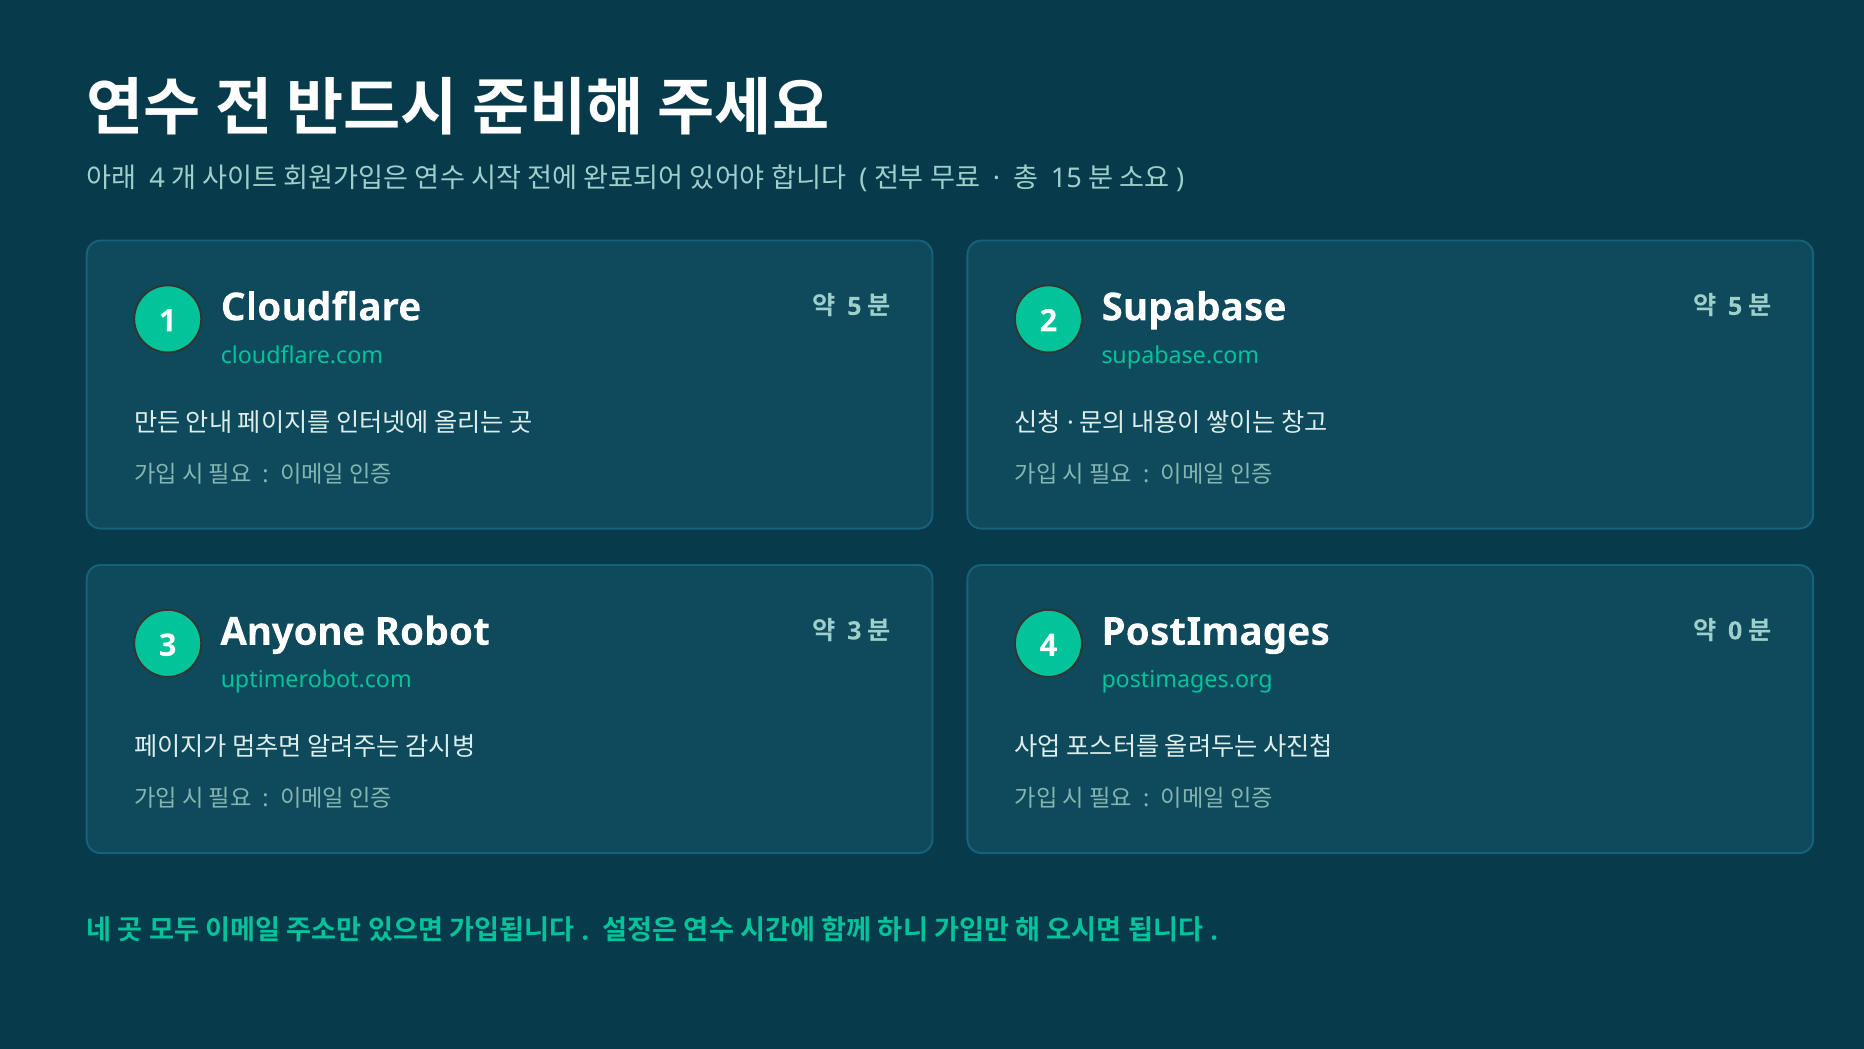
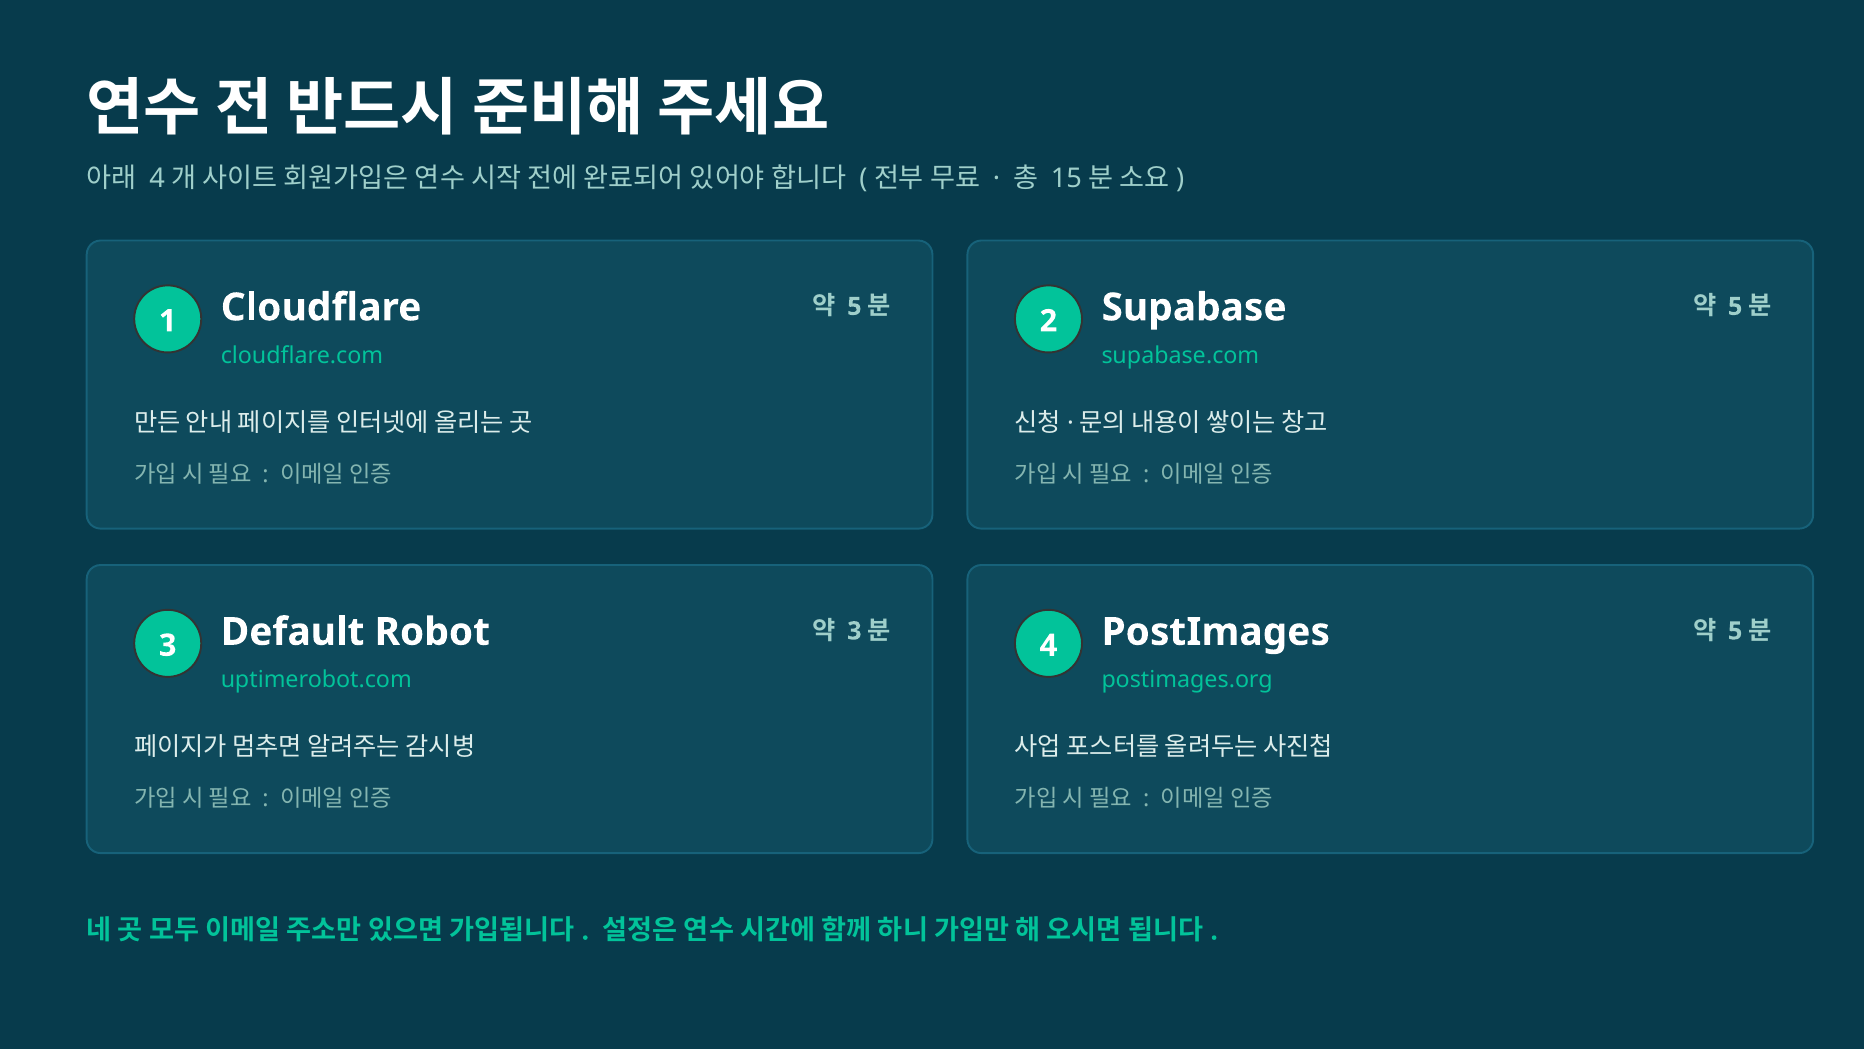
0: 0 -> 5 (1735, 631)
Anyone: Anyone -> Default (293, 632)
